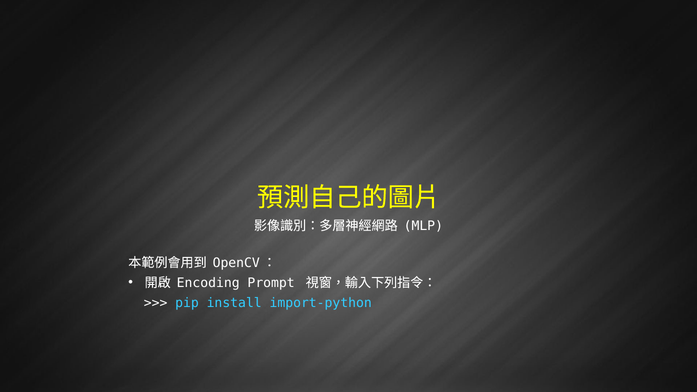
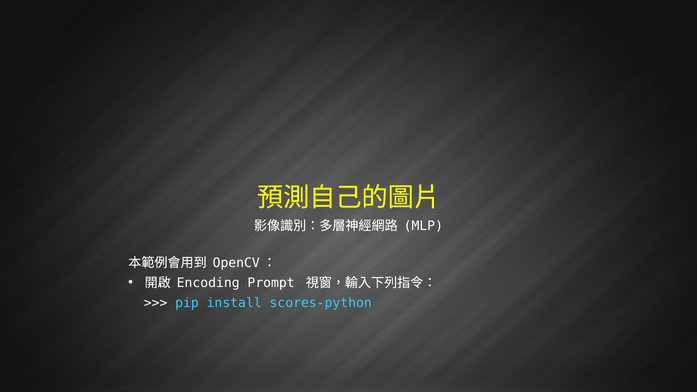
import-python: import-python -> scores-python (321, 303)
